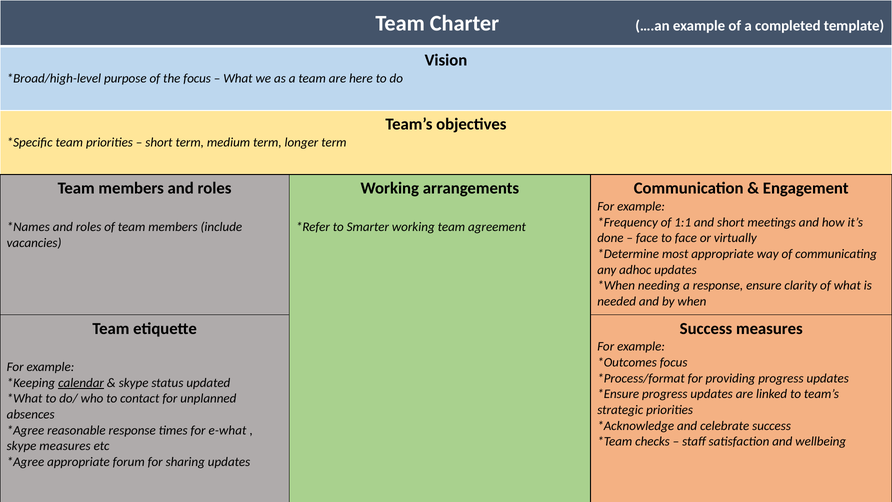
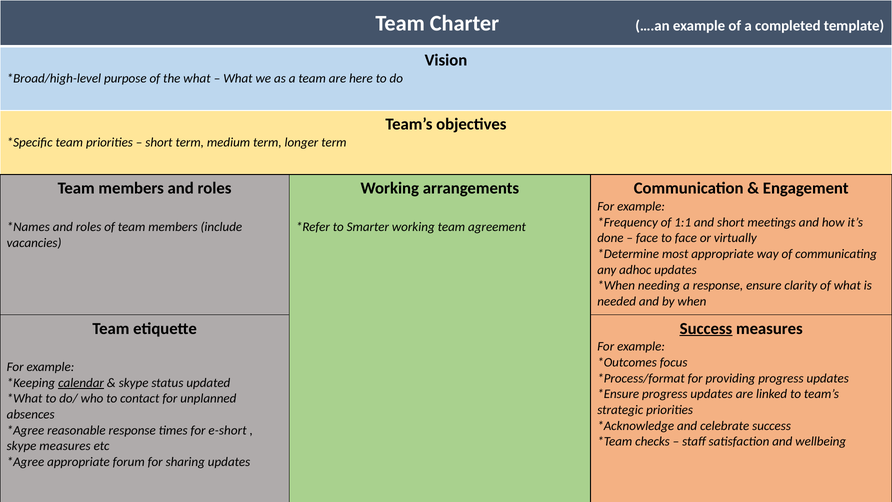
the focus: focus -> what (197, 78)
Success underline: none -> present (706, 328)
e-what: e-what -> e-short (228, 430)
